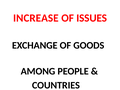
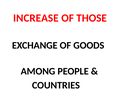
ISSUES: ISSUES -> THOSE (92, 18)
